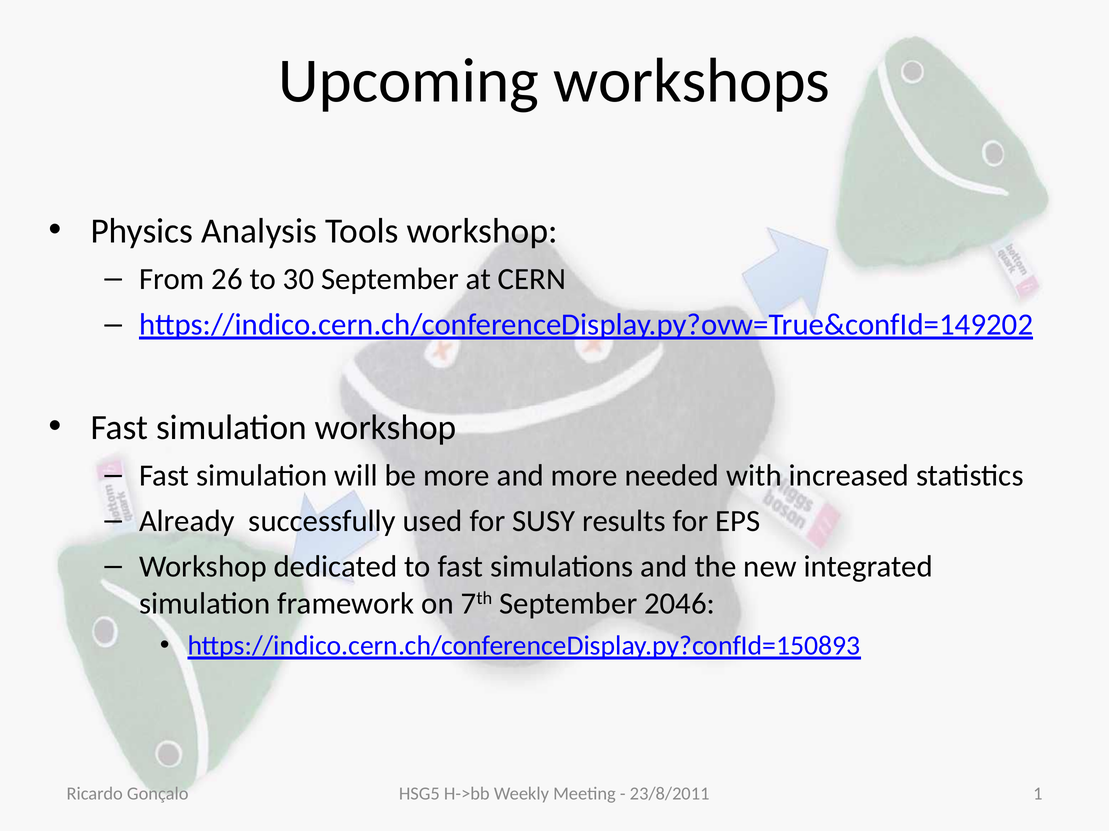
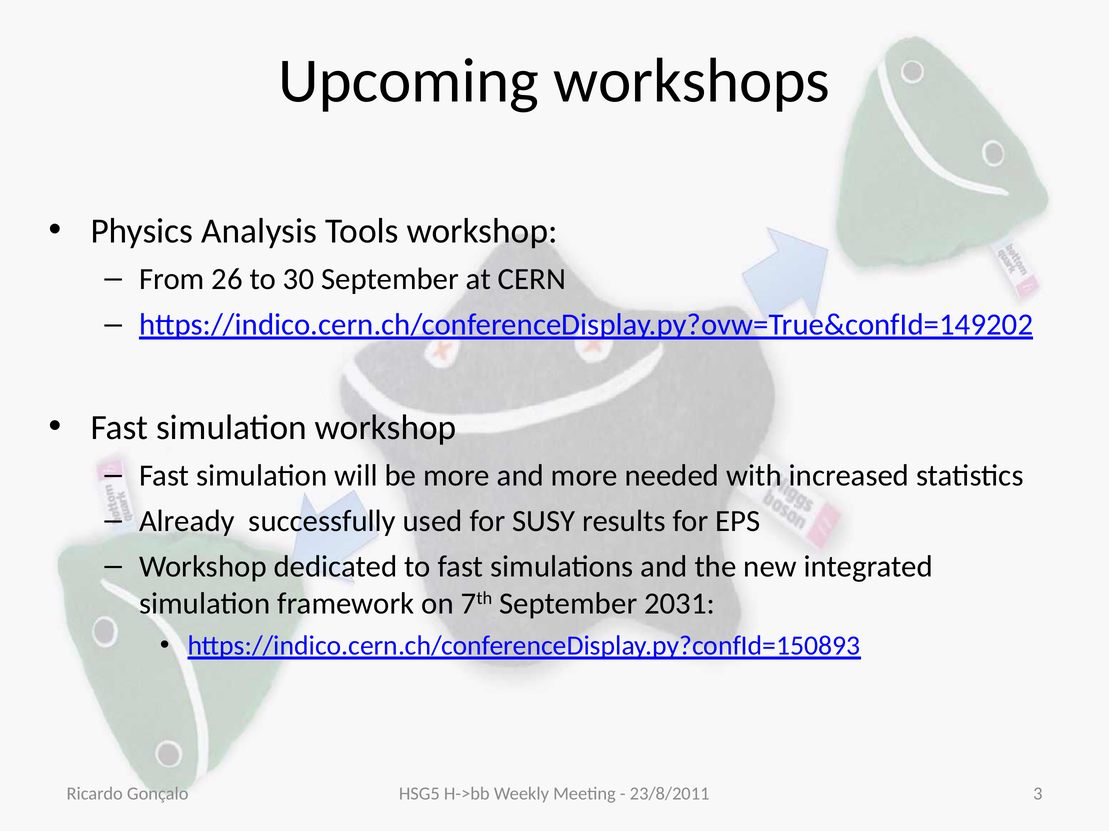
2046: 2046 -> 2031 (680, 604)
1: 1 -> 3 (1038, 794)
